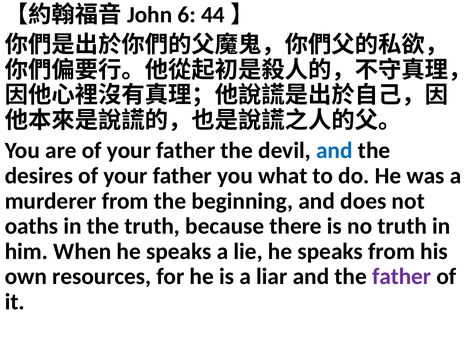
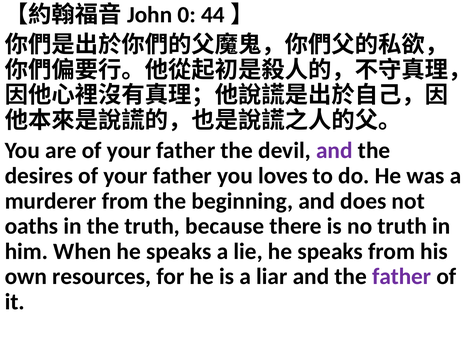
6: 6 -> 0 (187, 15)
and colour: blue -> purple (334, 151)
what: what -> loves (283, 176)
